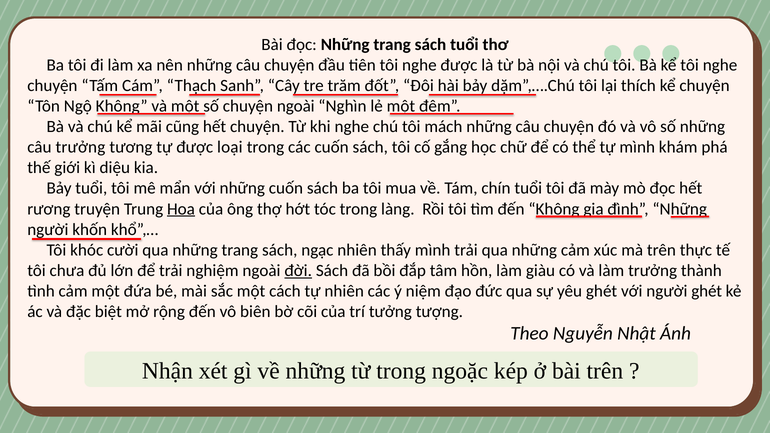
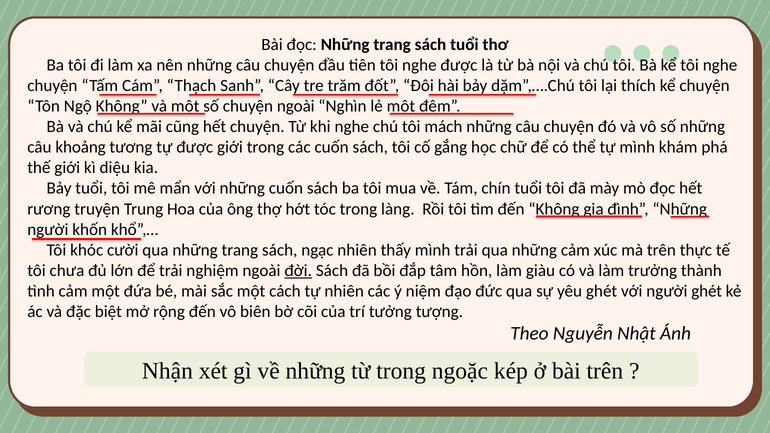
câu trưởng: trưởng -> khoảng (81, 147)
được loại: loại -> giới (230, 147)
Hoa underline: present -> none (181, 209)
